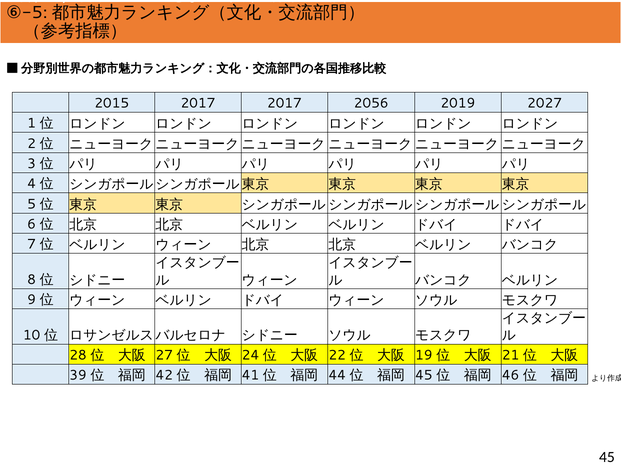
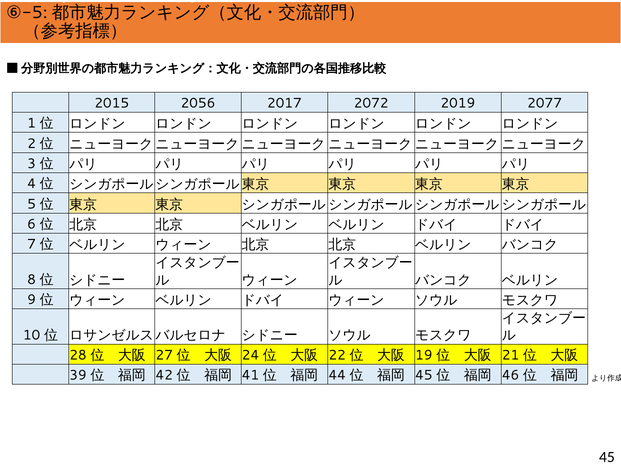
2015 2017: 2017 -> 2056 (198, 103)
2056: 2056 -> 2072 (371, 103)
2027: 2027 -> 2077 (545, 103)
